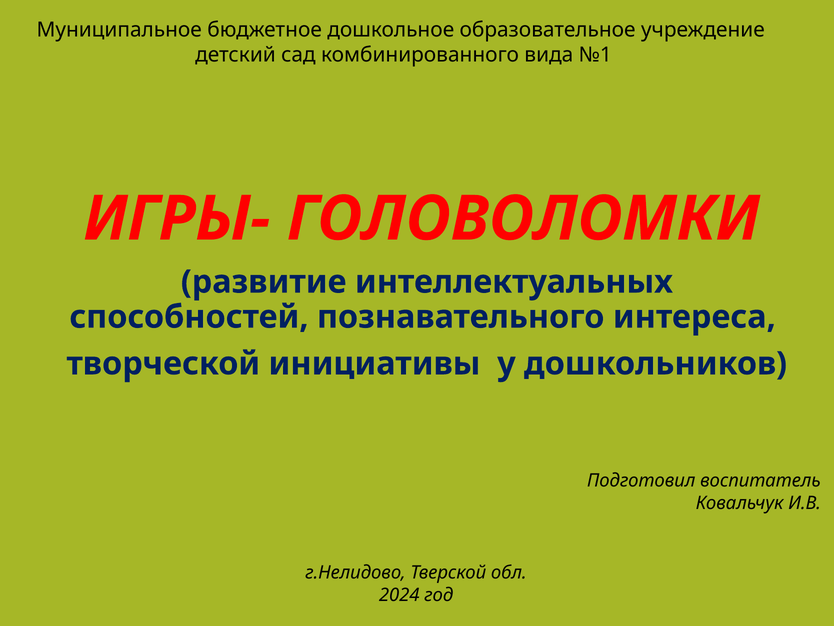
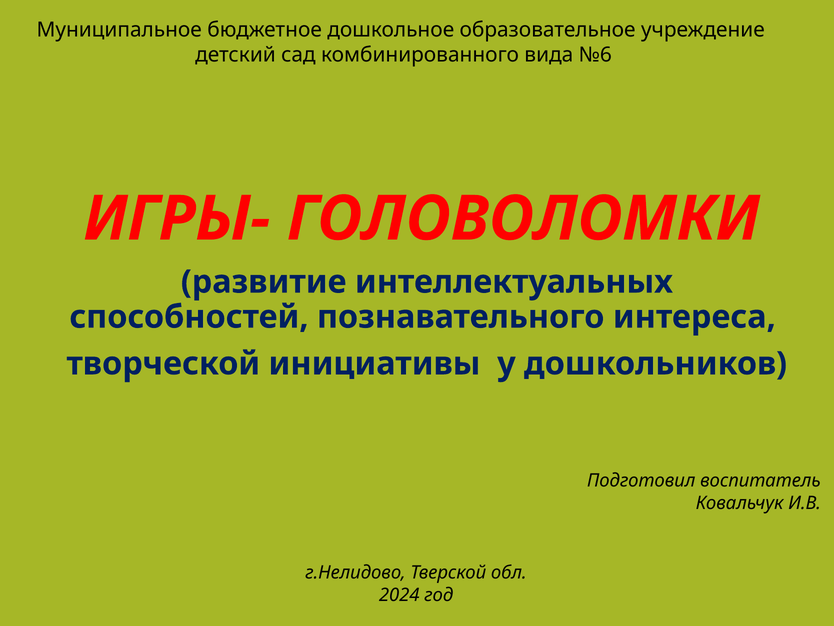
№1: №1 -> №6 (595, 55)
